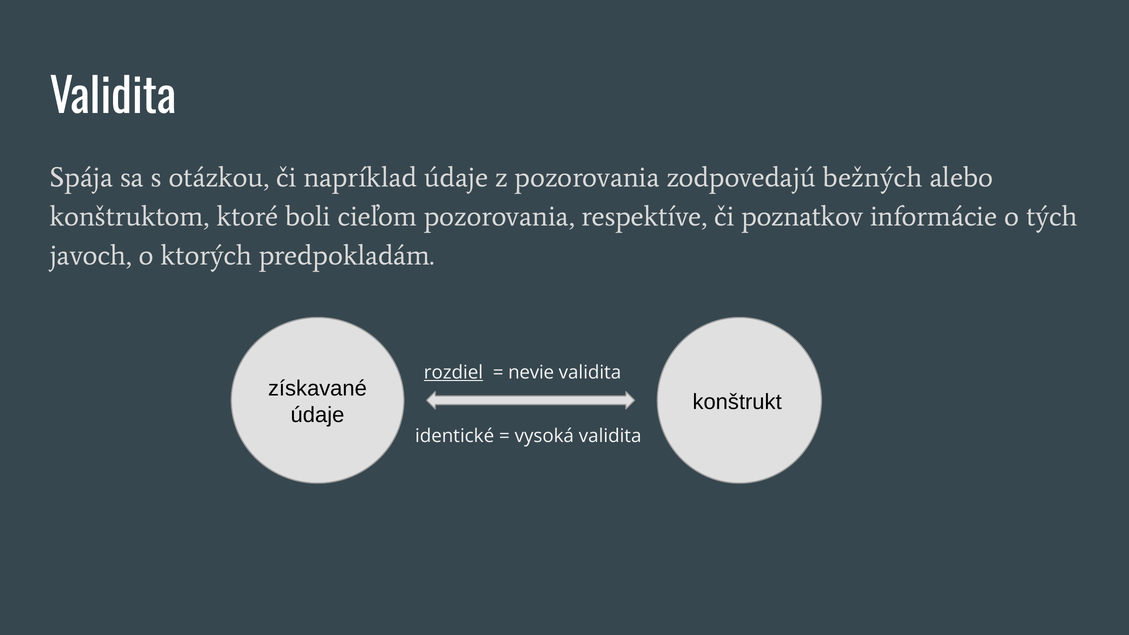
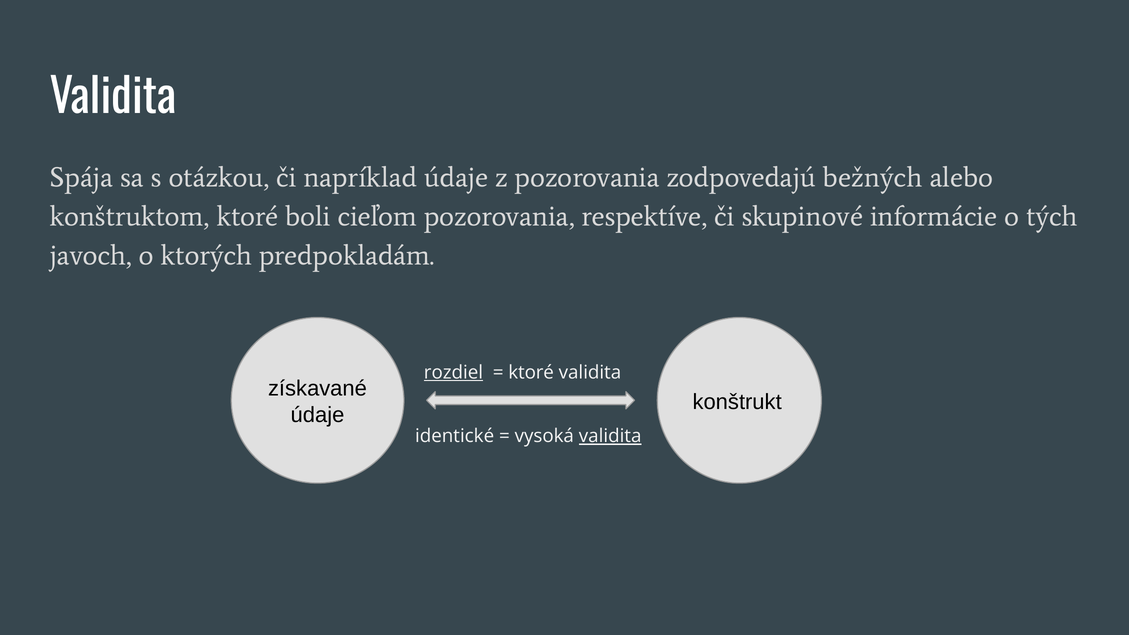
poznatkov: poznatkov -> skupinové (802, 216)
nevie: nevie -> ktoré (531, 372)
validita underline: none -> present (610, 436)
